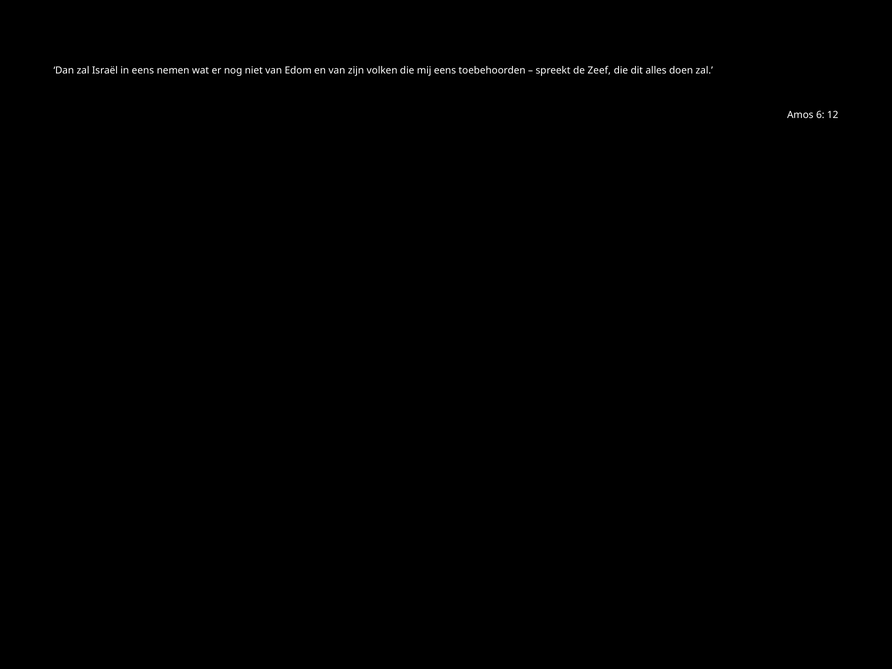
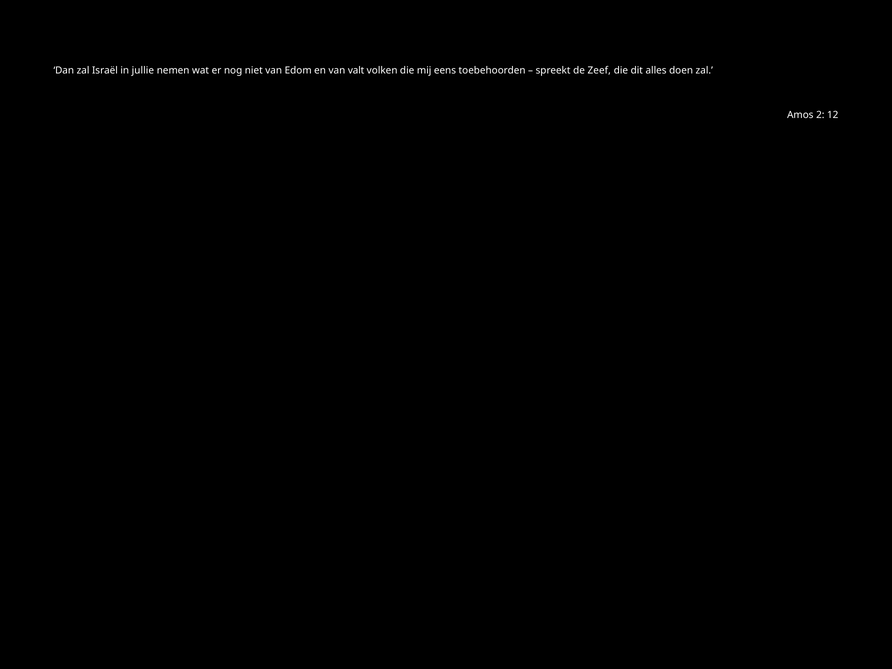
in eens: eens -> jullie (143, 71)
zijn: zijn -> valt (356, 71)
6: 6 -> 2 (820, 115)
